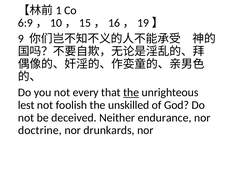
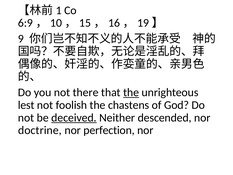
every: every -> there (86, 92)
unskilled: unskilled -> chastens (129, 105)
deceived underline: none -> present (74, 117)
endurance: endurance -> descended (165, 117)
drunkards: drunkards -> perfection (109, 130)
